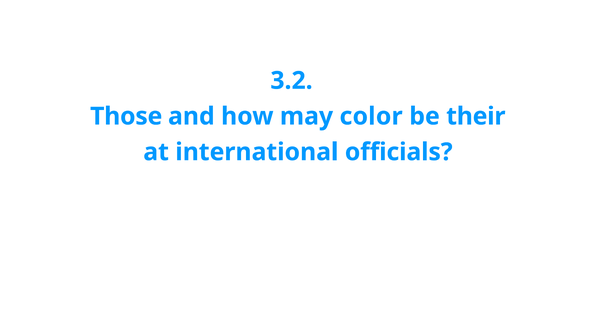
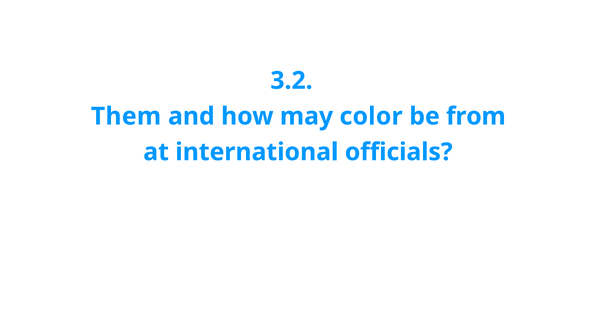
Those: Those -> Them (126, 116)
their: their -> from (476, 116)
